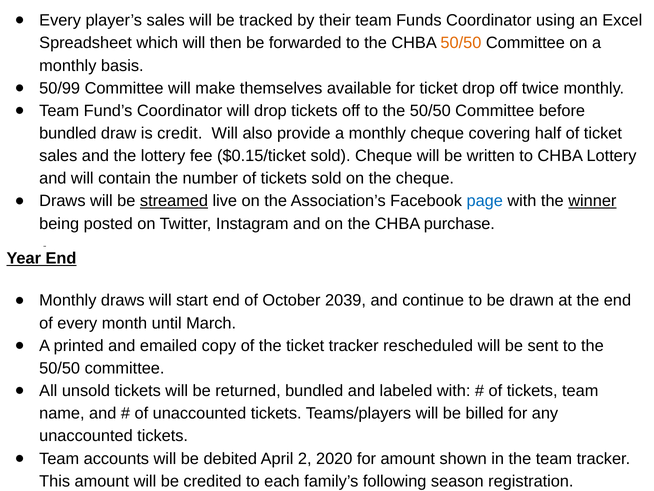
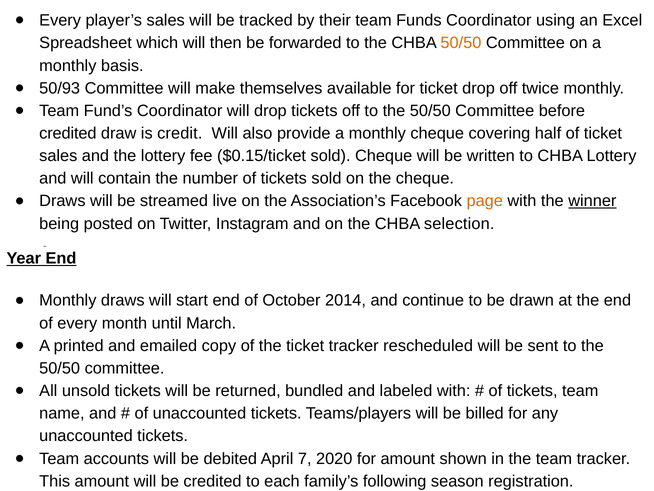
50/99: 50/99 -> 50/93 (60, 88)
bundled: bundled -> credited (68, 133)
streamed underline: present -> none (174, 201)
page colour: blue -> orange (485, 201)
purchase: purchase -> selection (459, 223)
2039: 2039 -> 2014 (346, 300)
2: 2 -> 7 (305, 458)
